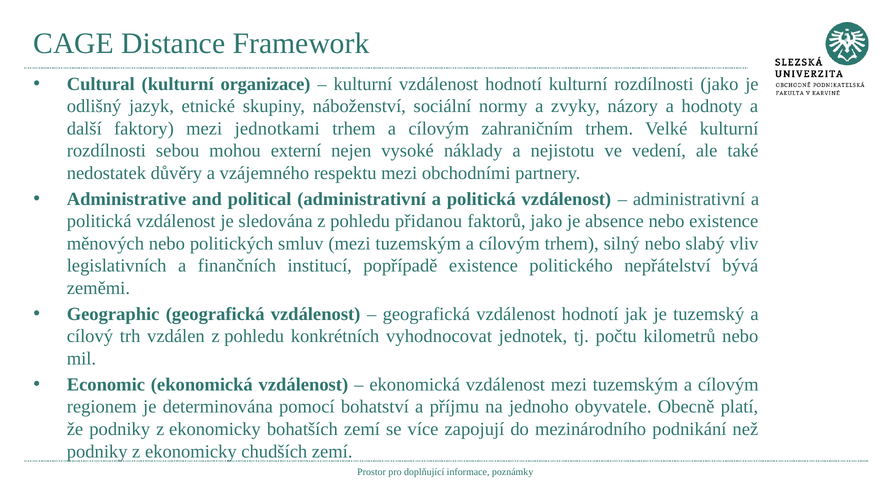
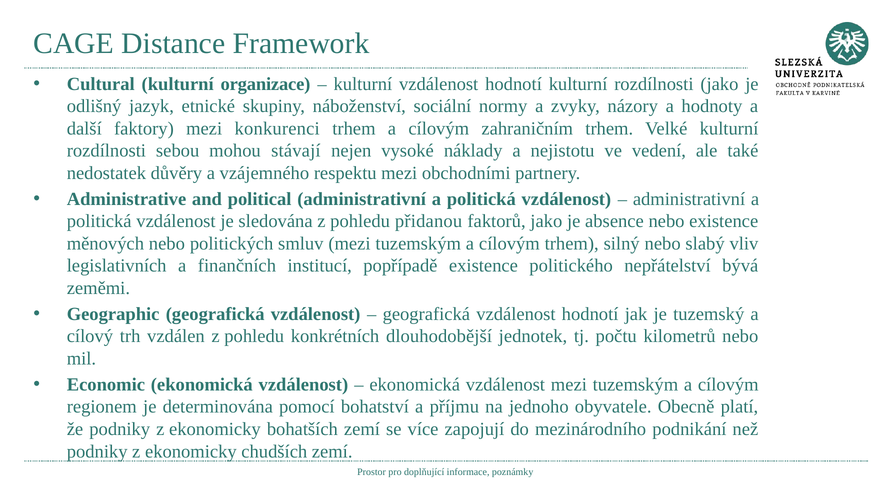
jednotkami: jednotkami -> konkurenci (277, 129)
externí: externí -> stávají (296, 151)
vyhodnocovat: vyhodnocovat -> dlouhodobější (439, 336)
